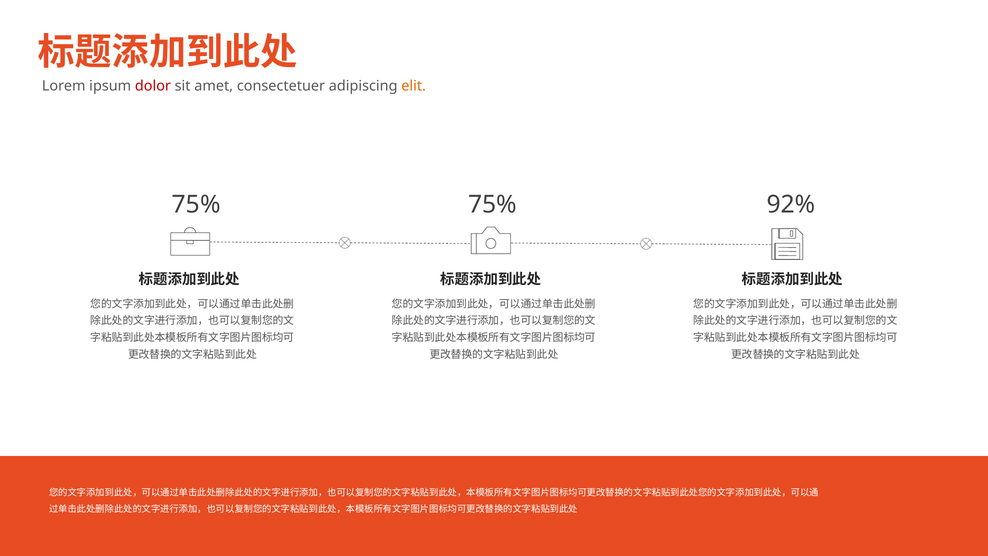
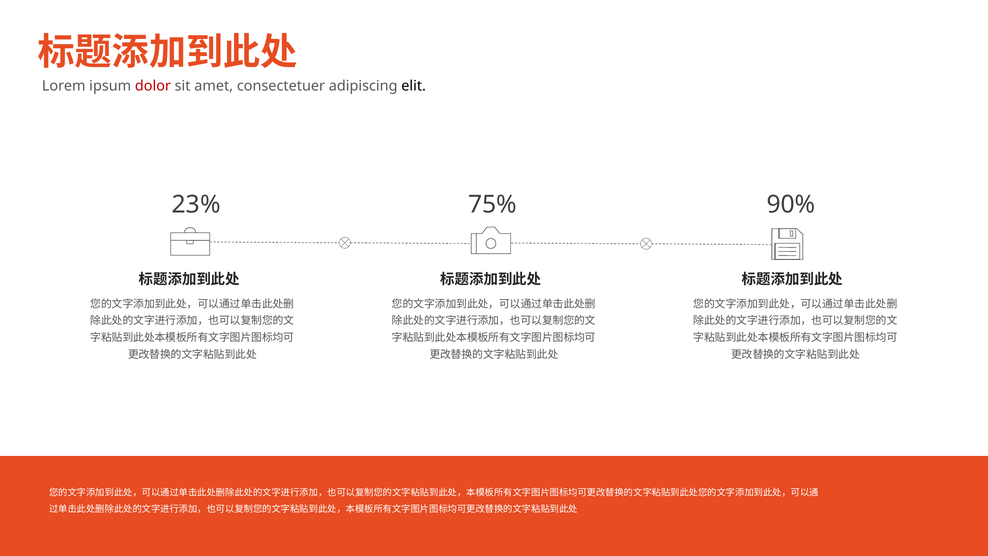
elit colour: orange -> black (414, 86)
75%: 75% -> 23% (196, 204)
92%: 92% -> 90% (791, 204)
